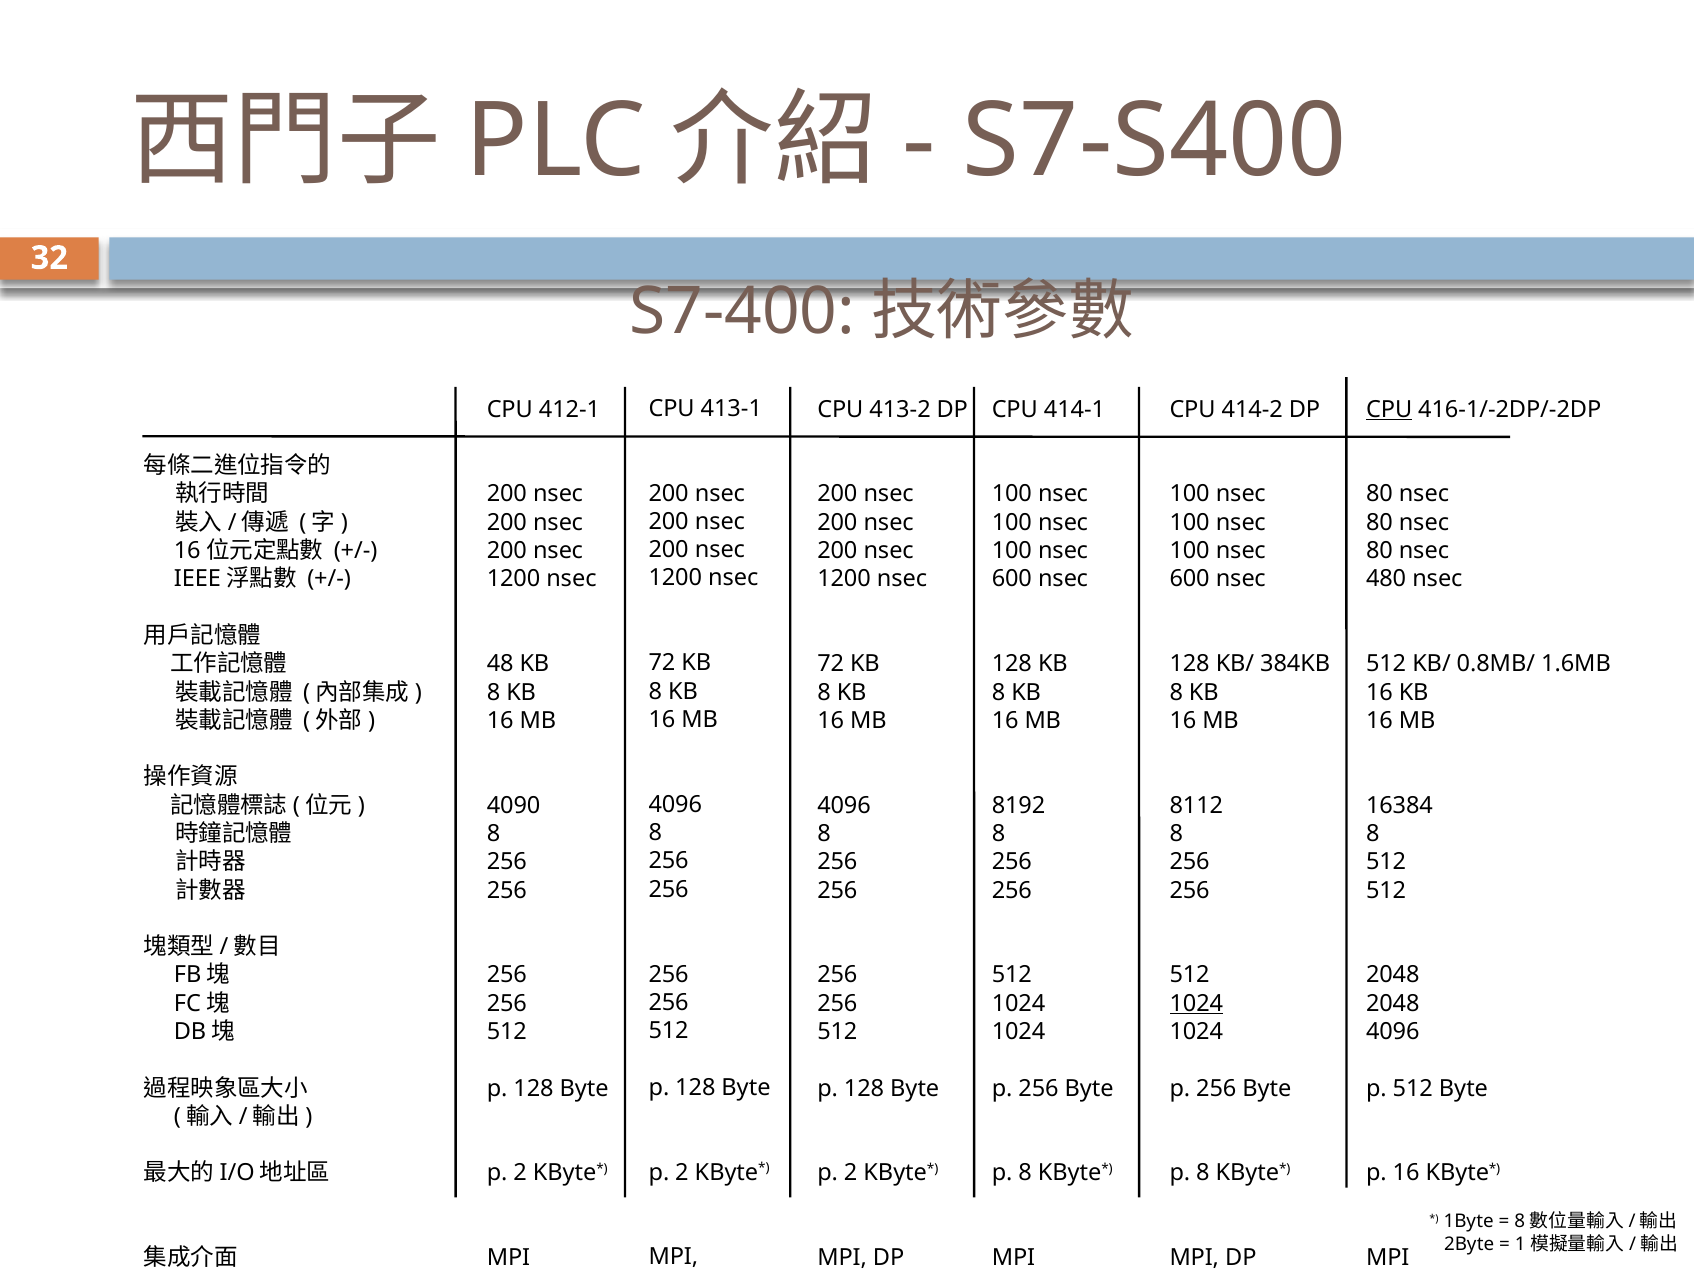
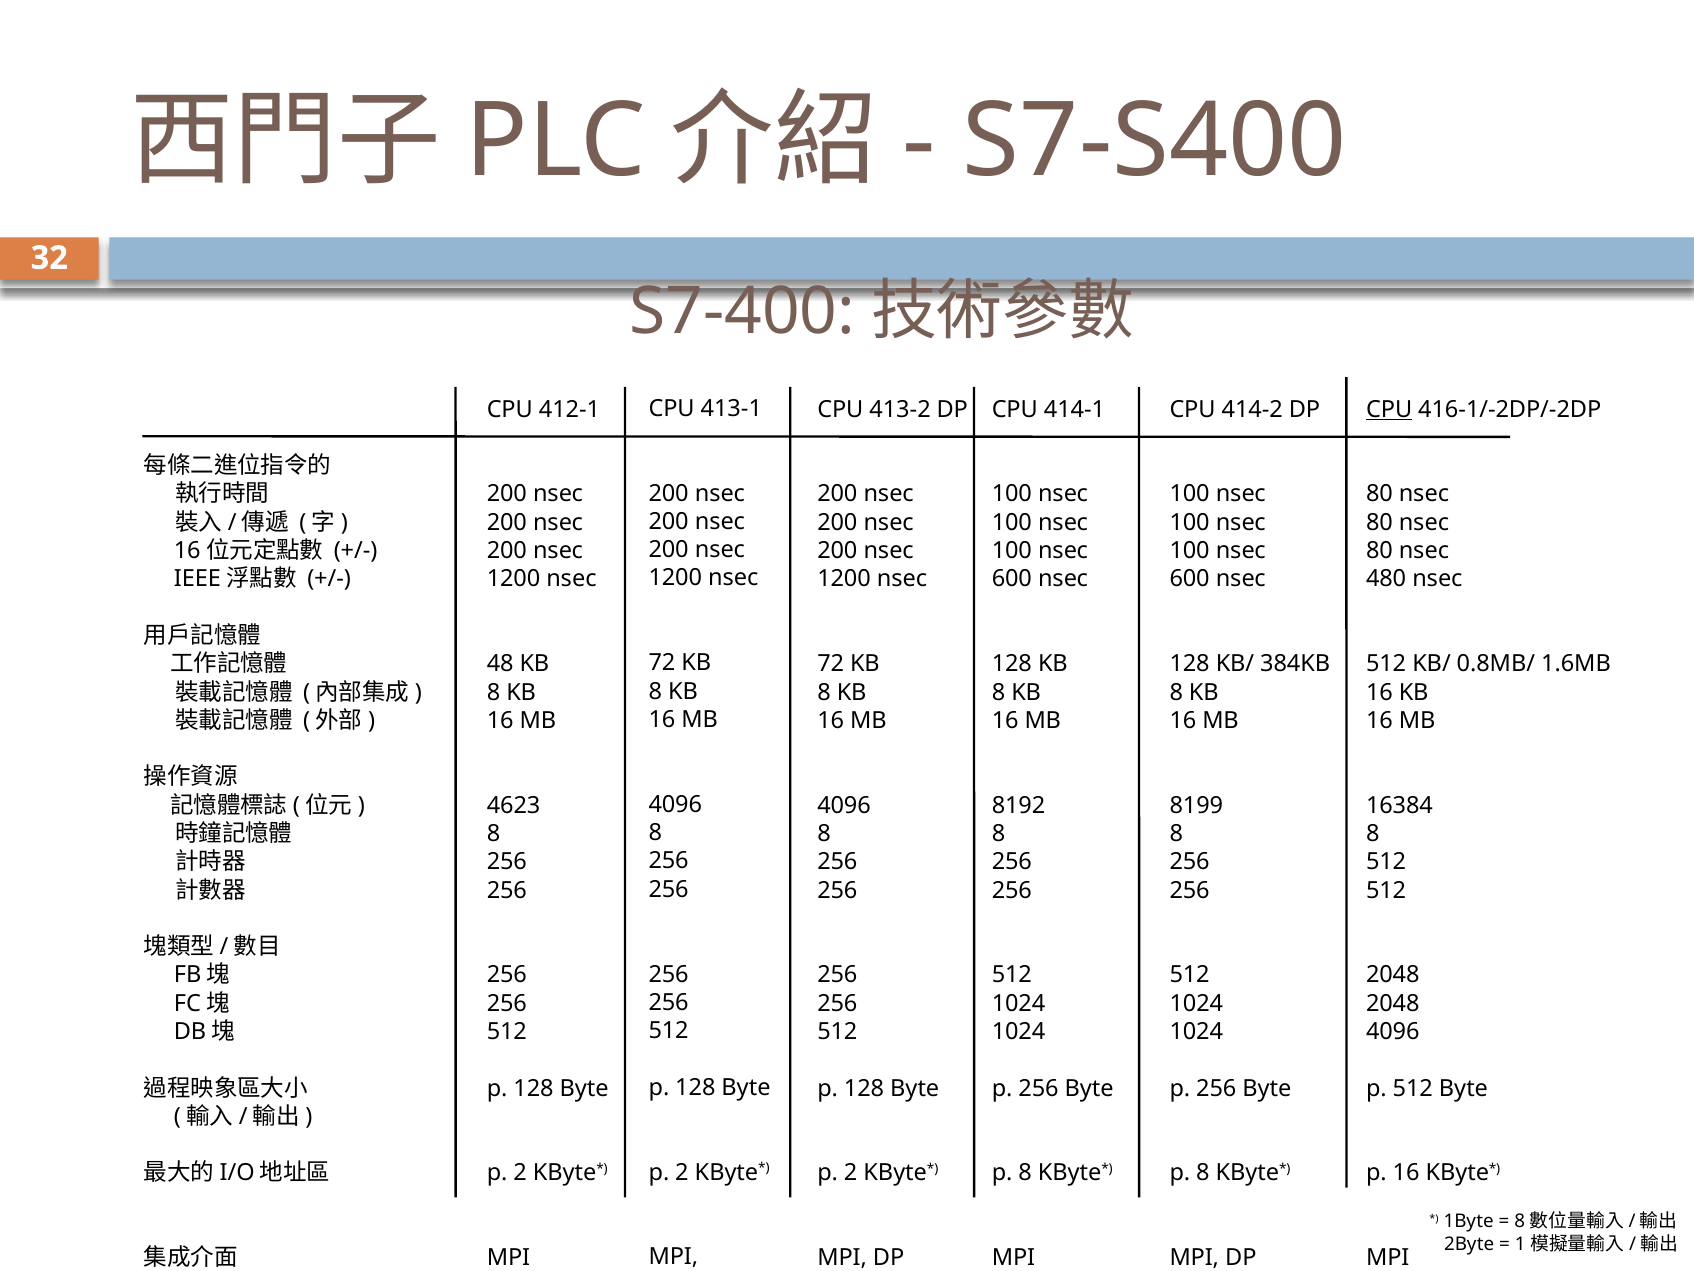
4090: 4090 -> 4623 (514, 805)
8112: 8112 -> 8199 (1196, 805)
1024 underline: present -> none (1196, 1003)
